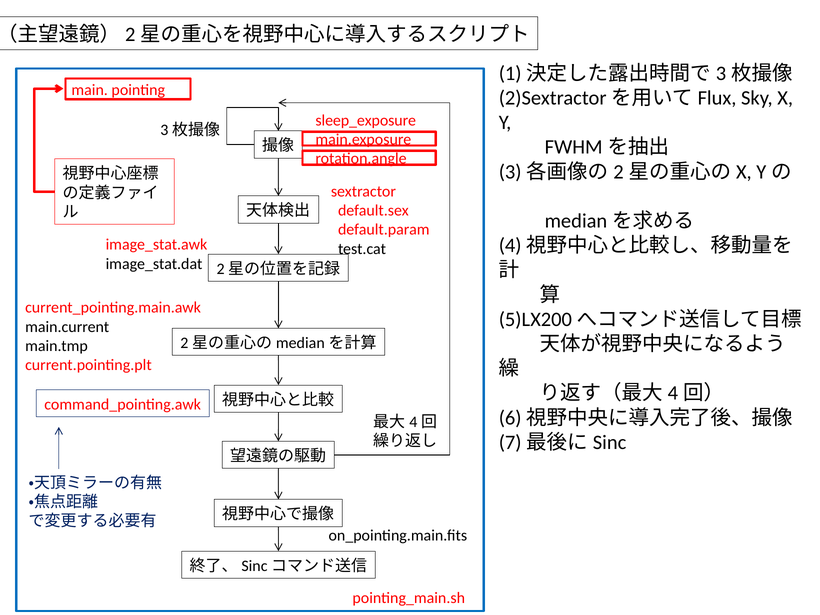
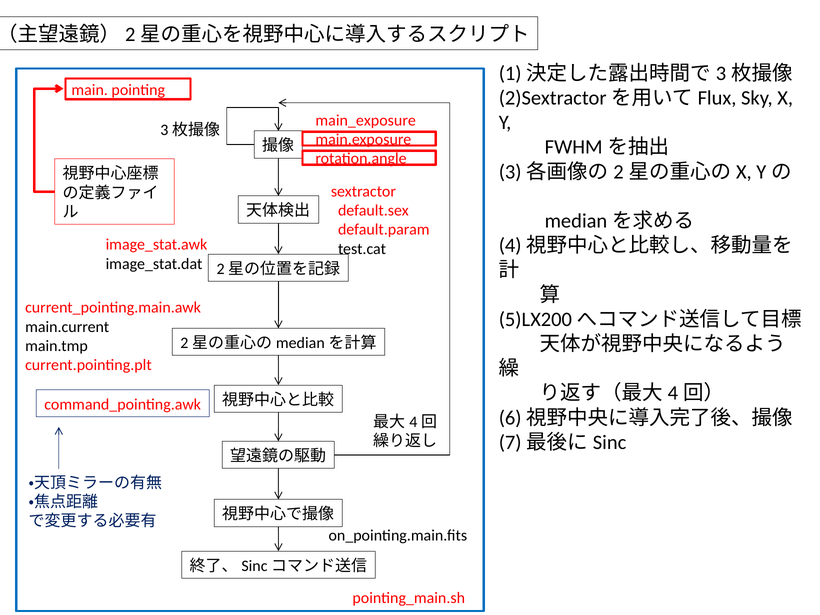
sleep_exposure: sleep_exposure -> main_exposure (366, 120)
